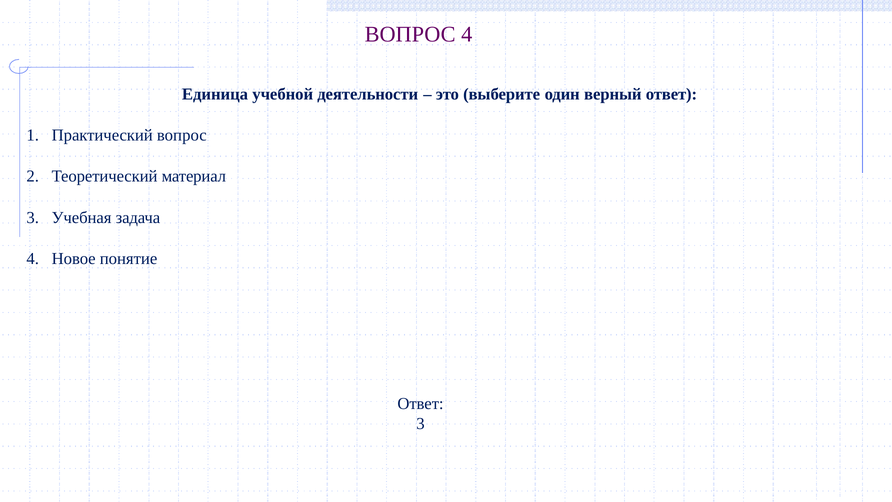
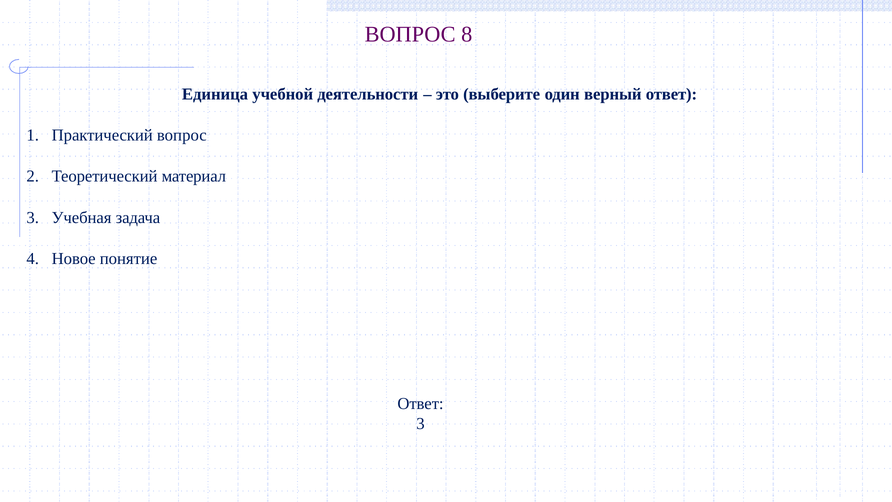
ВОПРОС 4: 4 -> 8 (467, 34)
